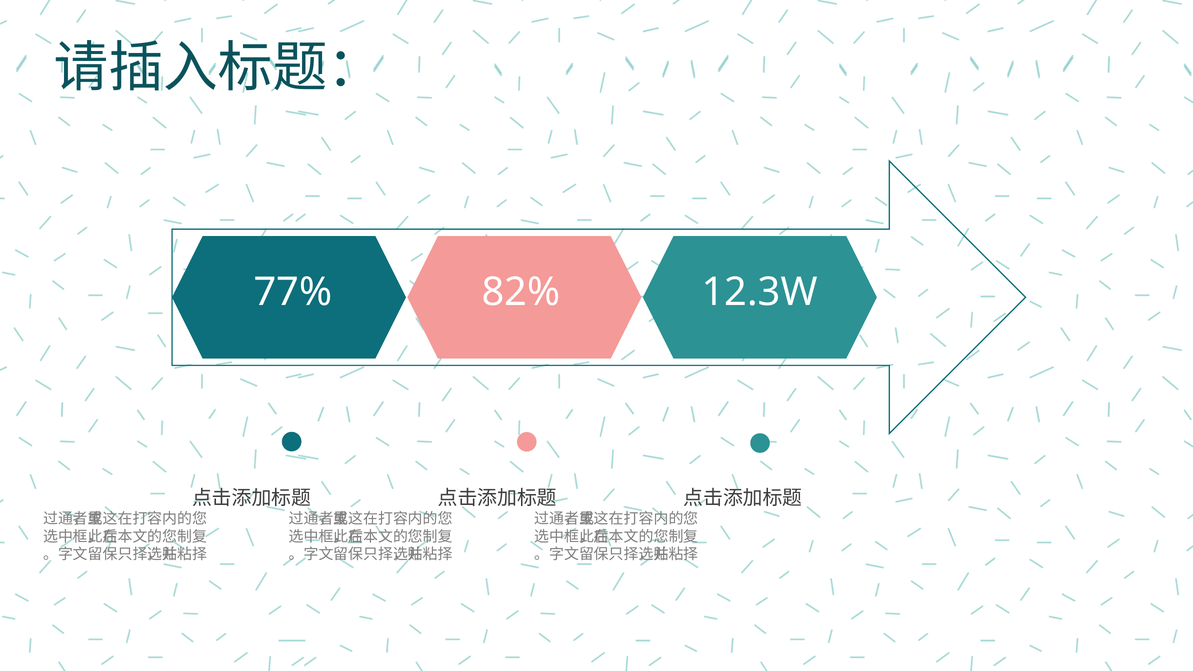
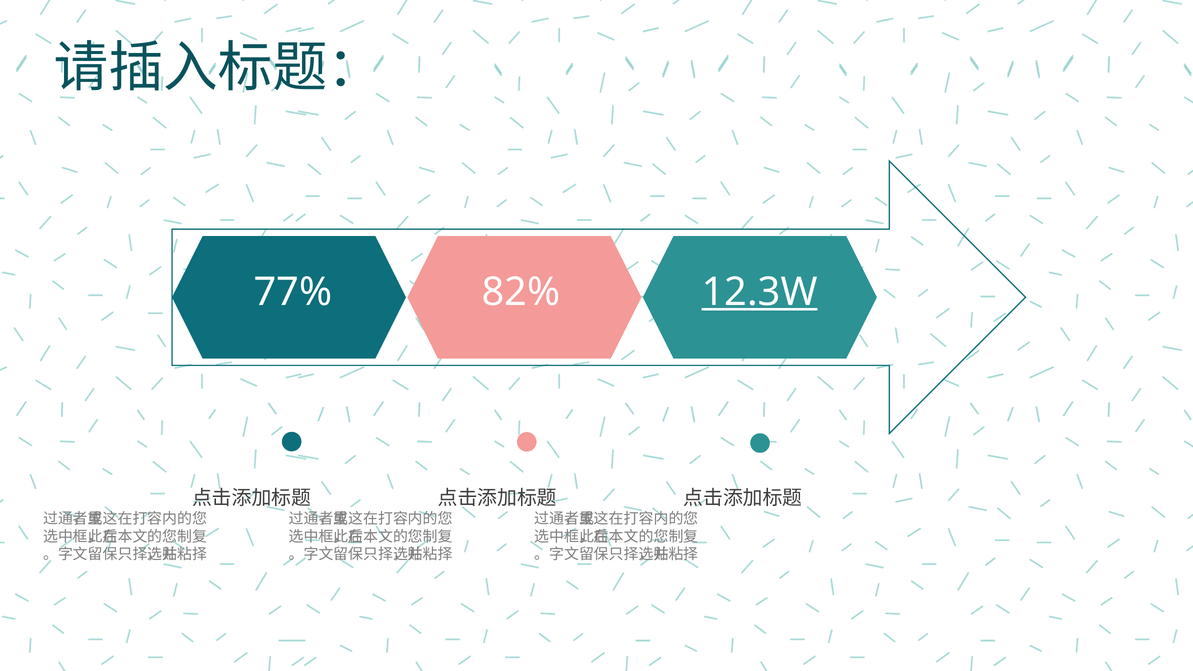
12.3W underline: none -> present (760, 292)
